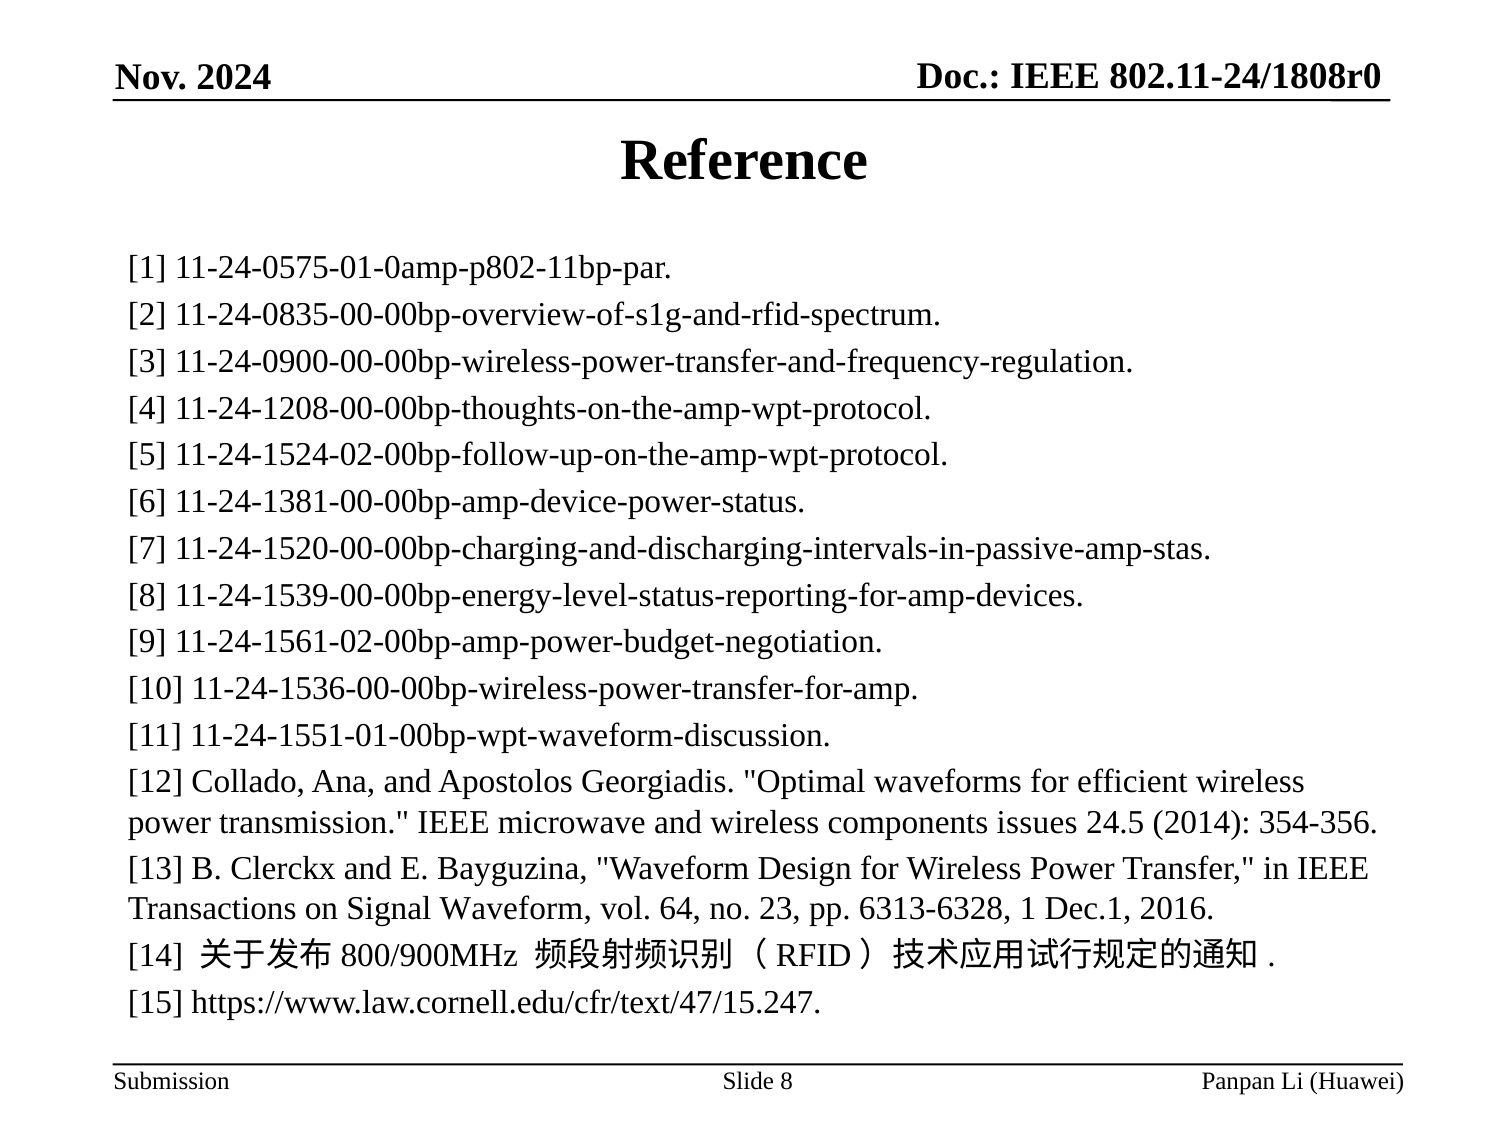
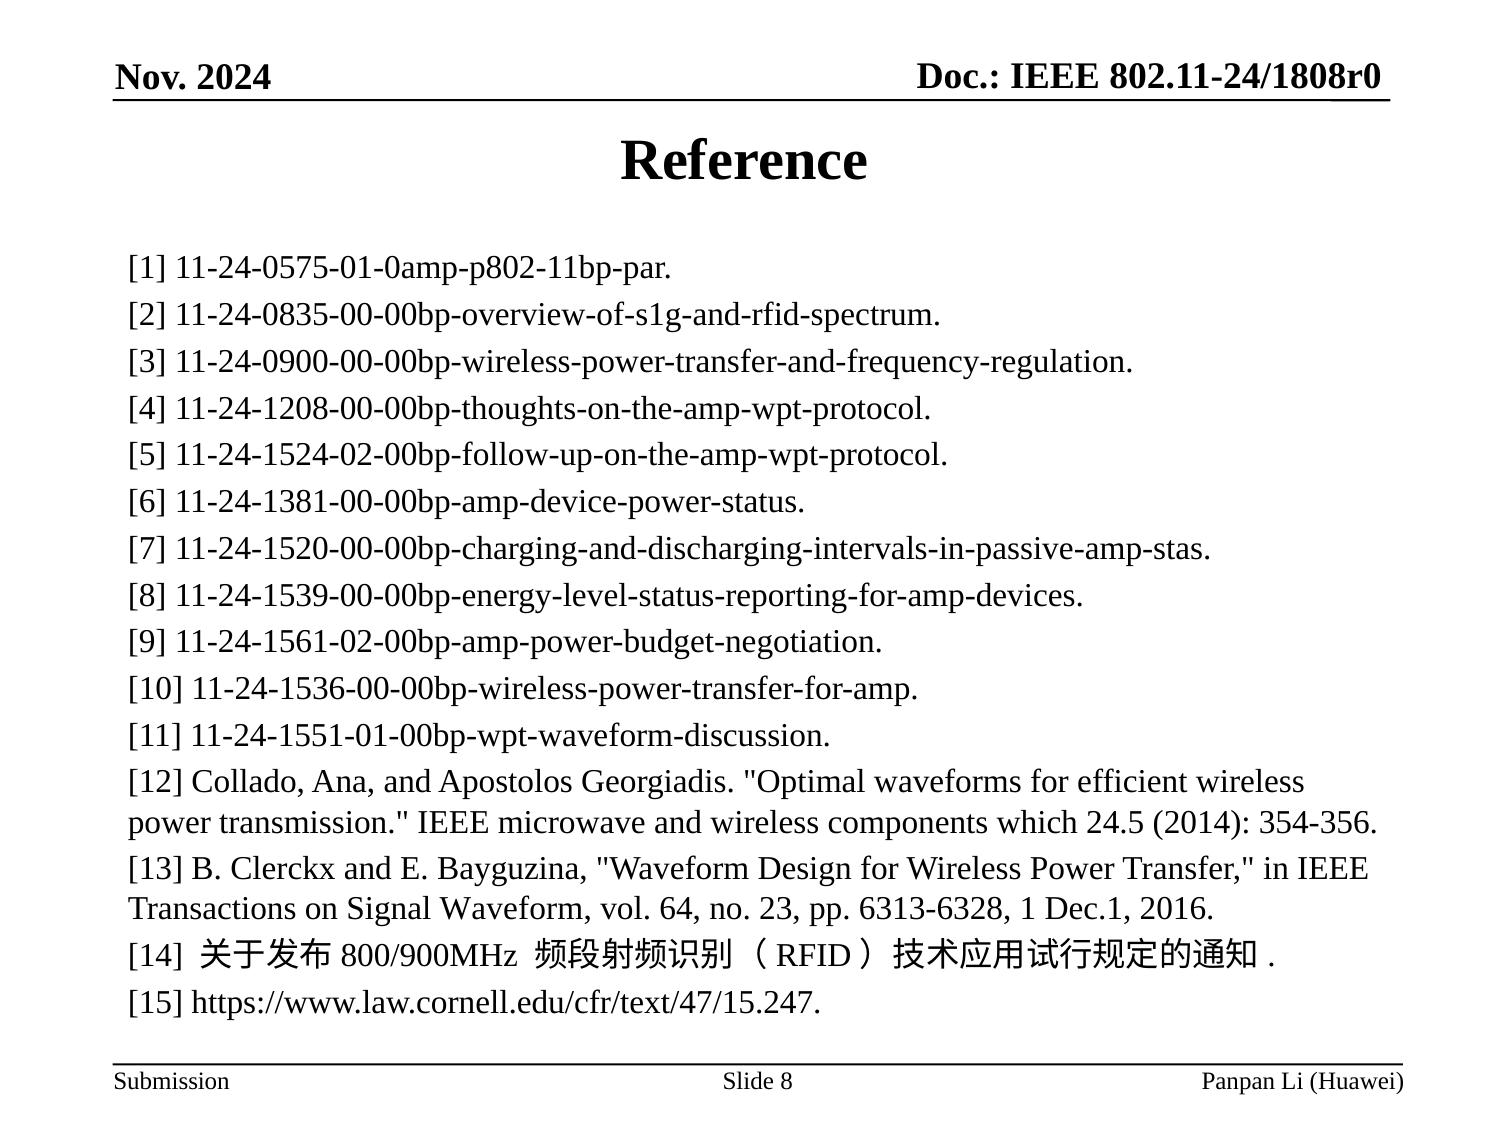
issues: issues -> which (1037, 822)
